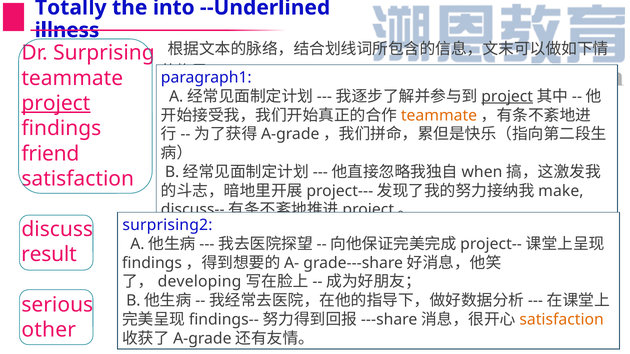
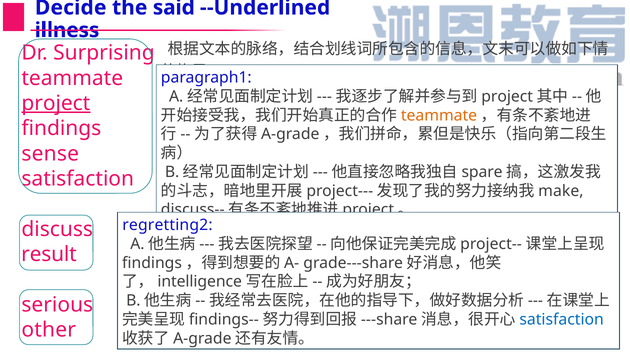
Totally: Totally -> Decide (71, 8)
into: into -> said (174, 8)
project underline: present -> none (507, 97)
friend: friend -> sense (50, 154)
when: when -> spare (482, 172)
surprising2: surprising2 -> regretting2 (167, 225)
developing: developing -> intelligence (200, 282)
satisfaction colour: orange -> blue (562, 320)
